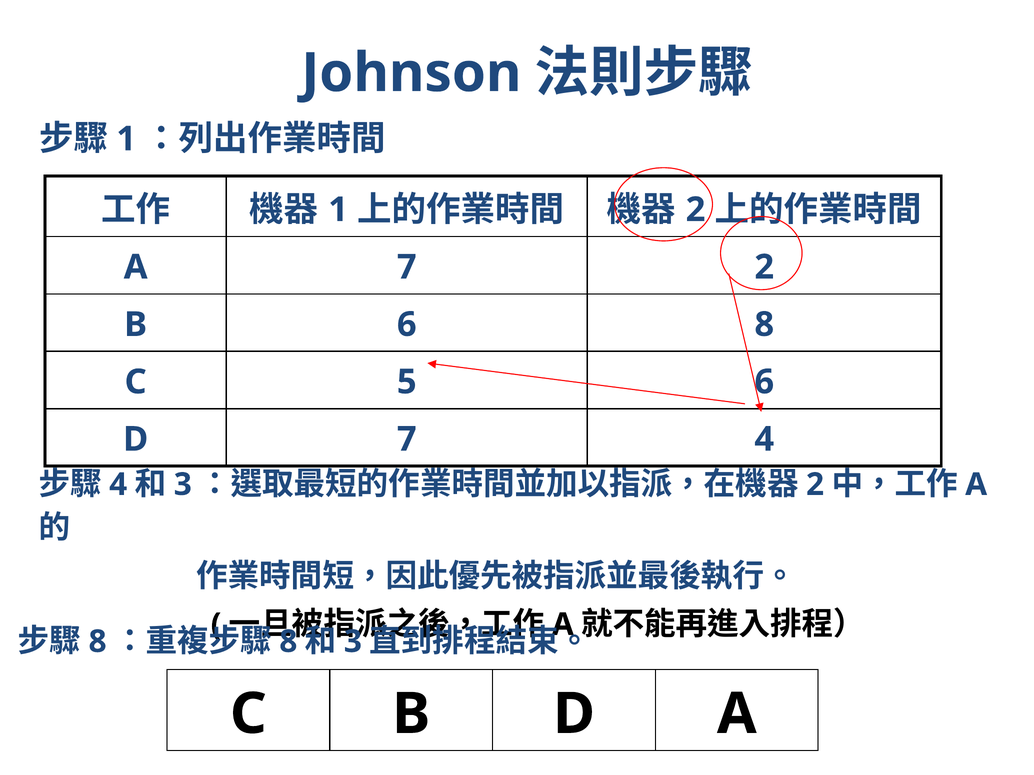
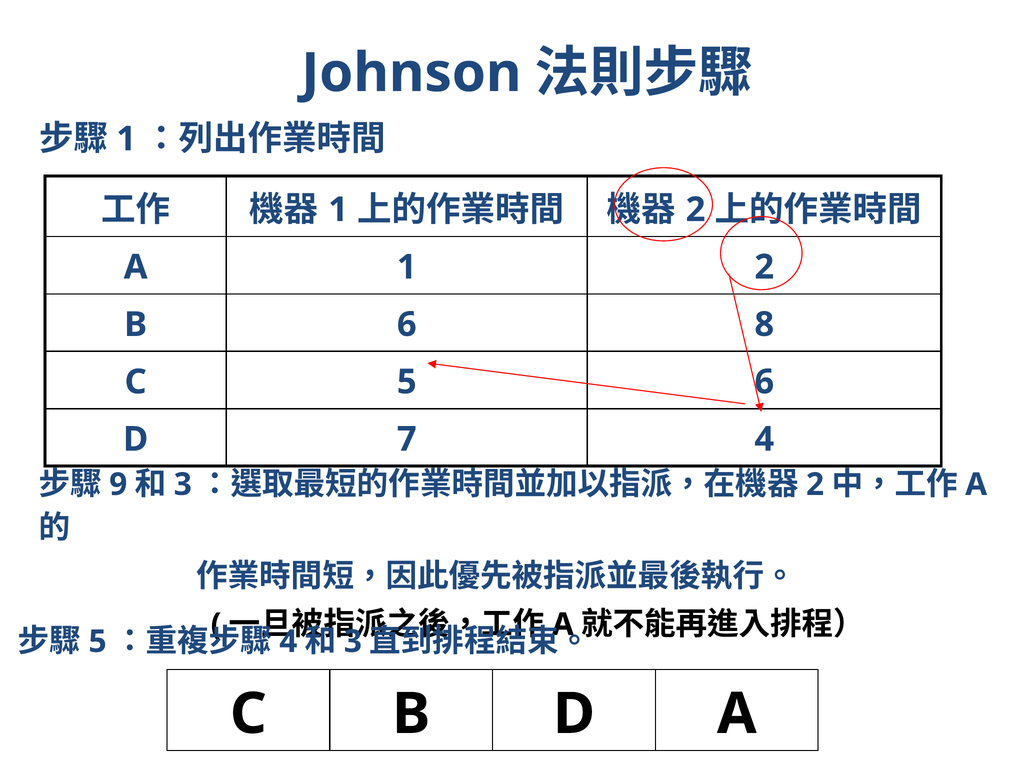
A 7: 7 -> 1 (407, 267)
4: 4 -> 9 (118, 485)
8: 8 -> 5 (98, 642)
8: 8 -> 4 (288, 642)
